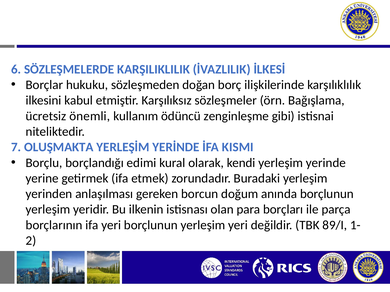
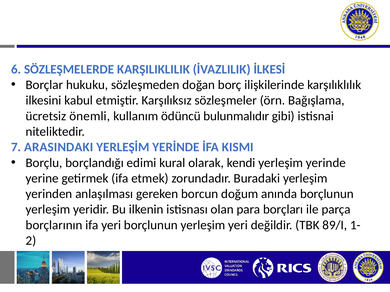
zenginleşme: zenginleşme -> bulunmalıdır (236, 116)
OLUŞMAKTA: OLUŞMAKTA -> ARASINDAKI (59, 147)
